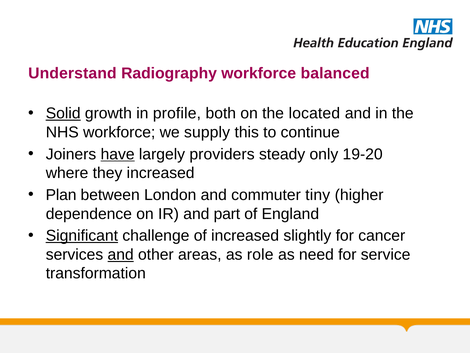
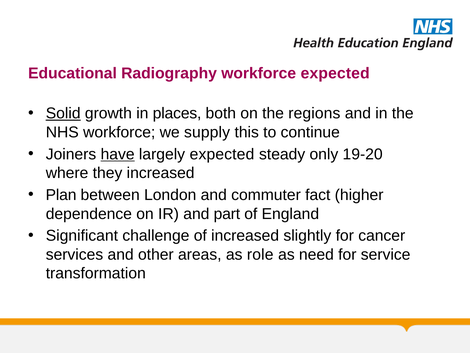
Understand: Understand -> Educational (72, 73)
workforce balanced: balanced -> expected (335, 73)
profile: profile -> places (177, 113)
located: located -> regions (314, 113)
largely providers: providers -> expected (222, 154)
tiny: tiny -> fact (318, 195)
Significant underline: present -> none (82, 235)
and underline: present -> none (121, 254)
